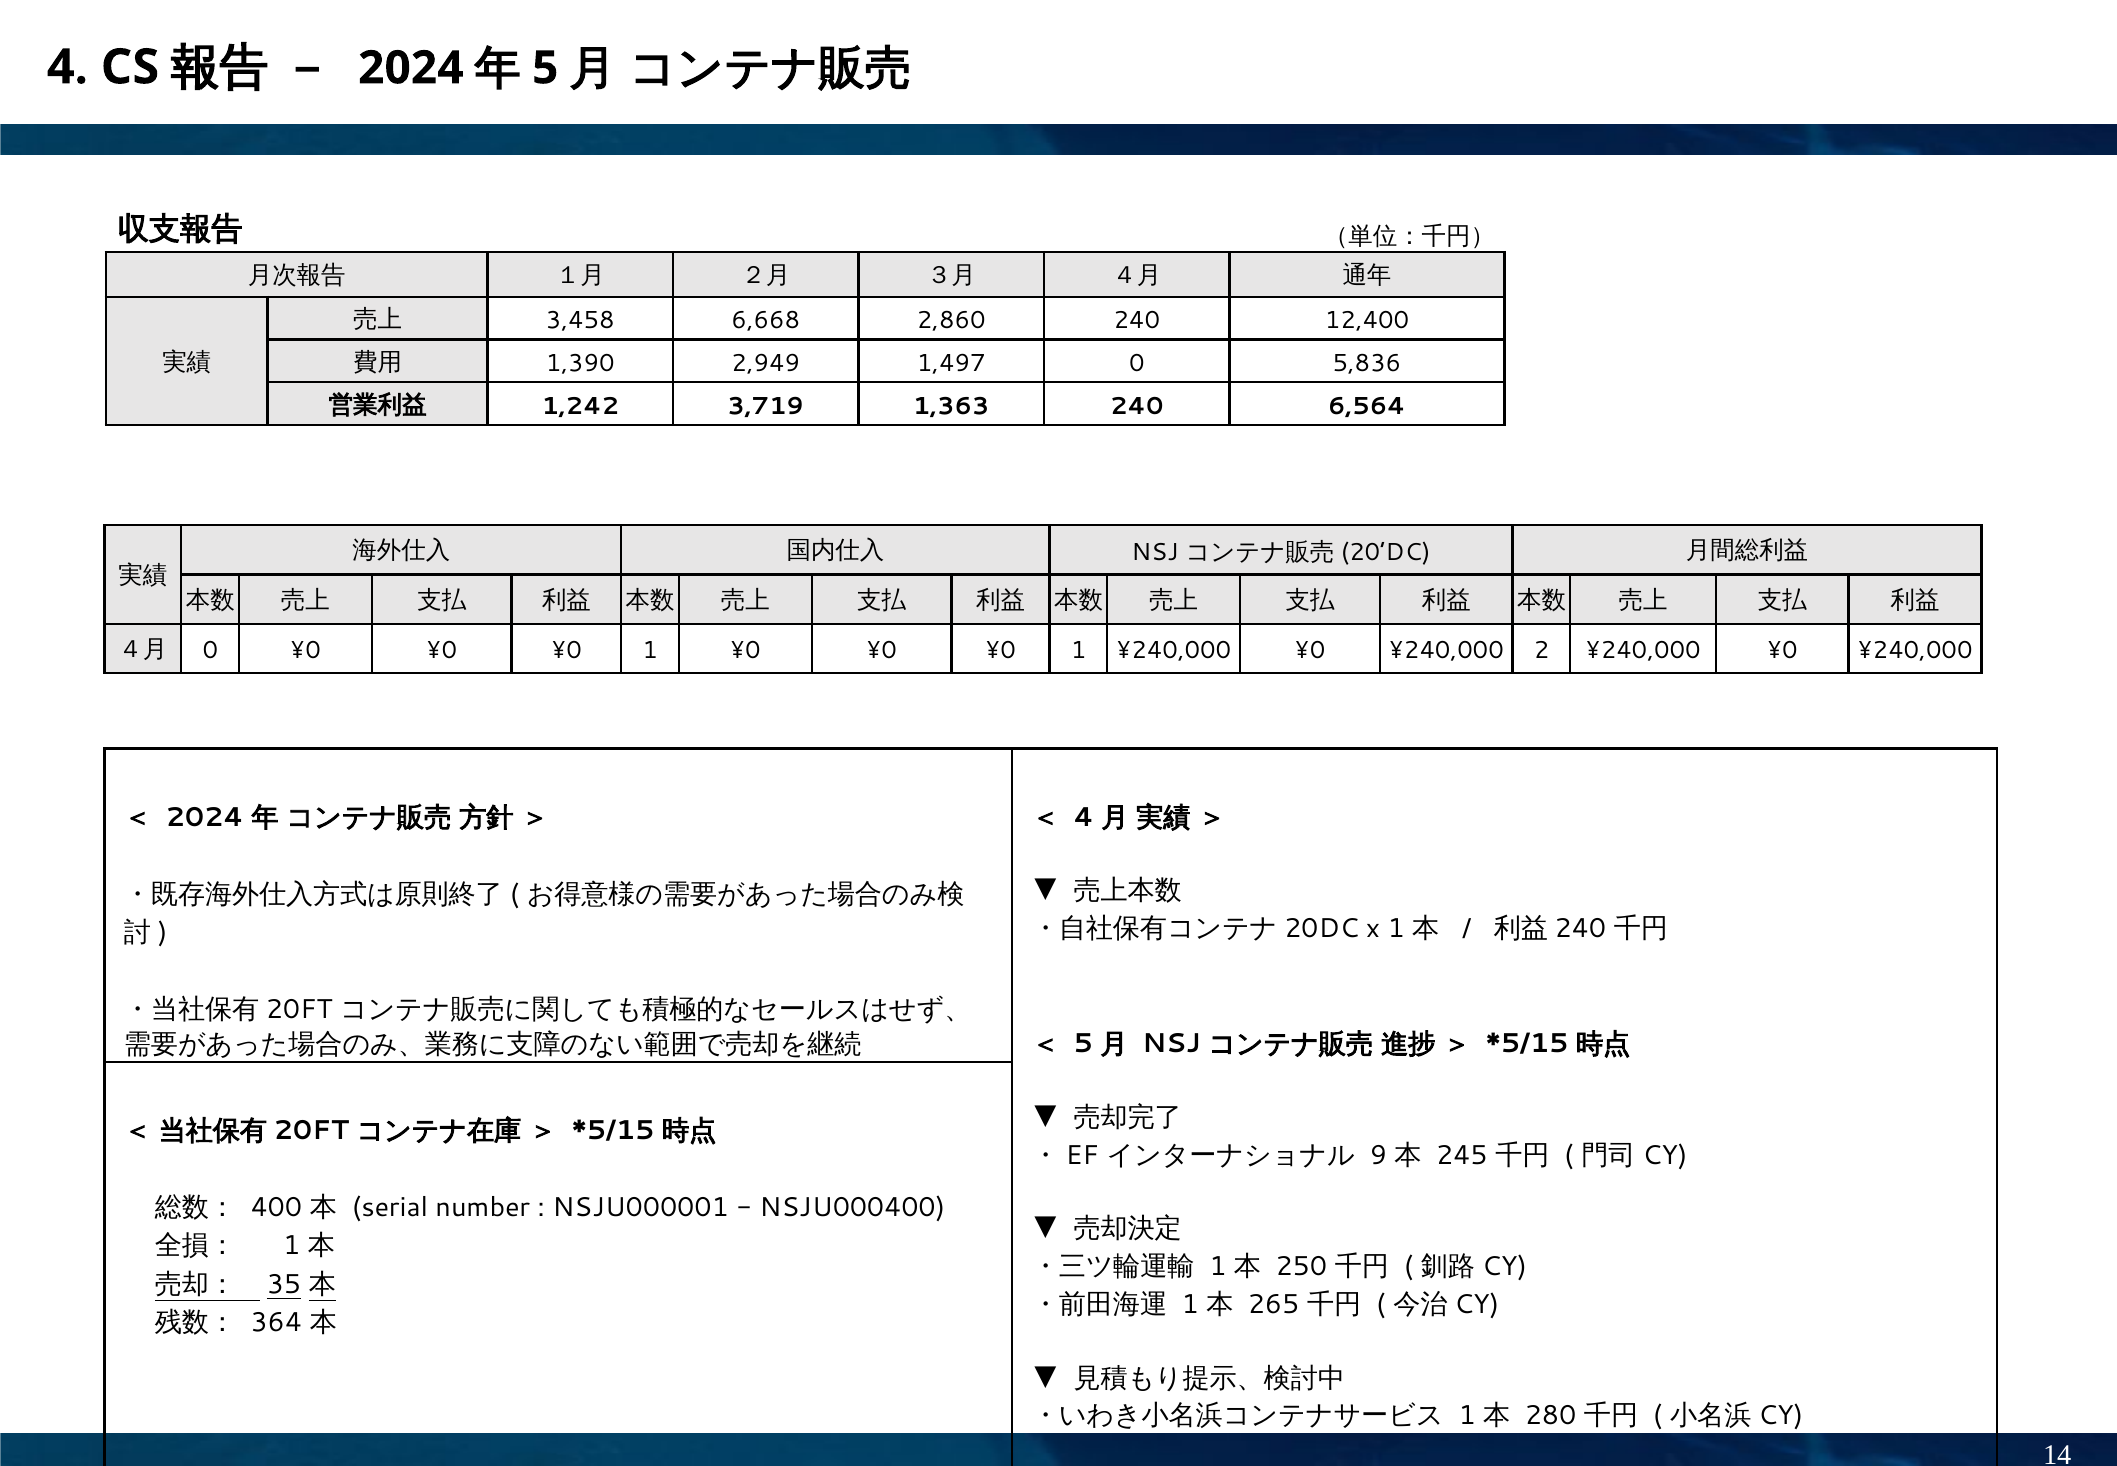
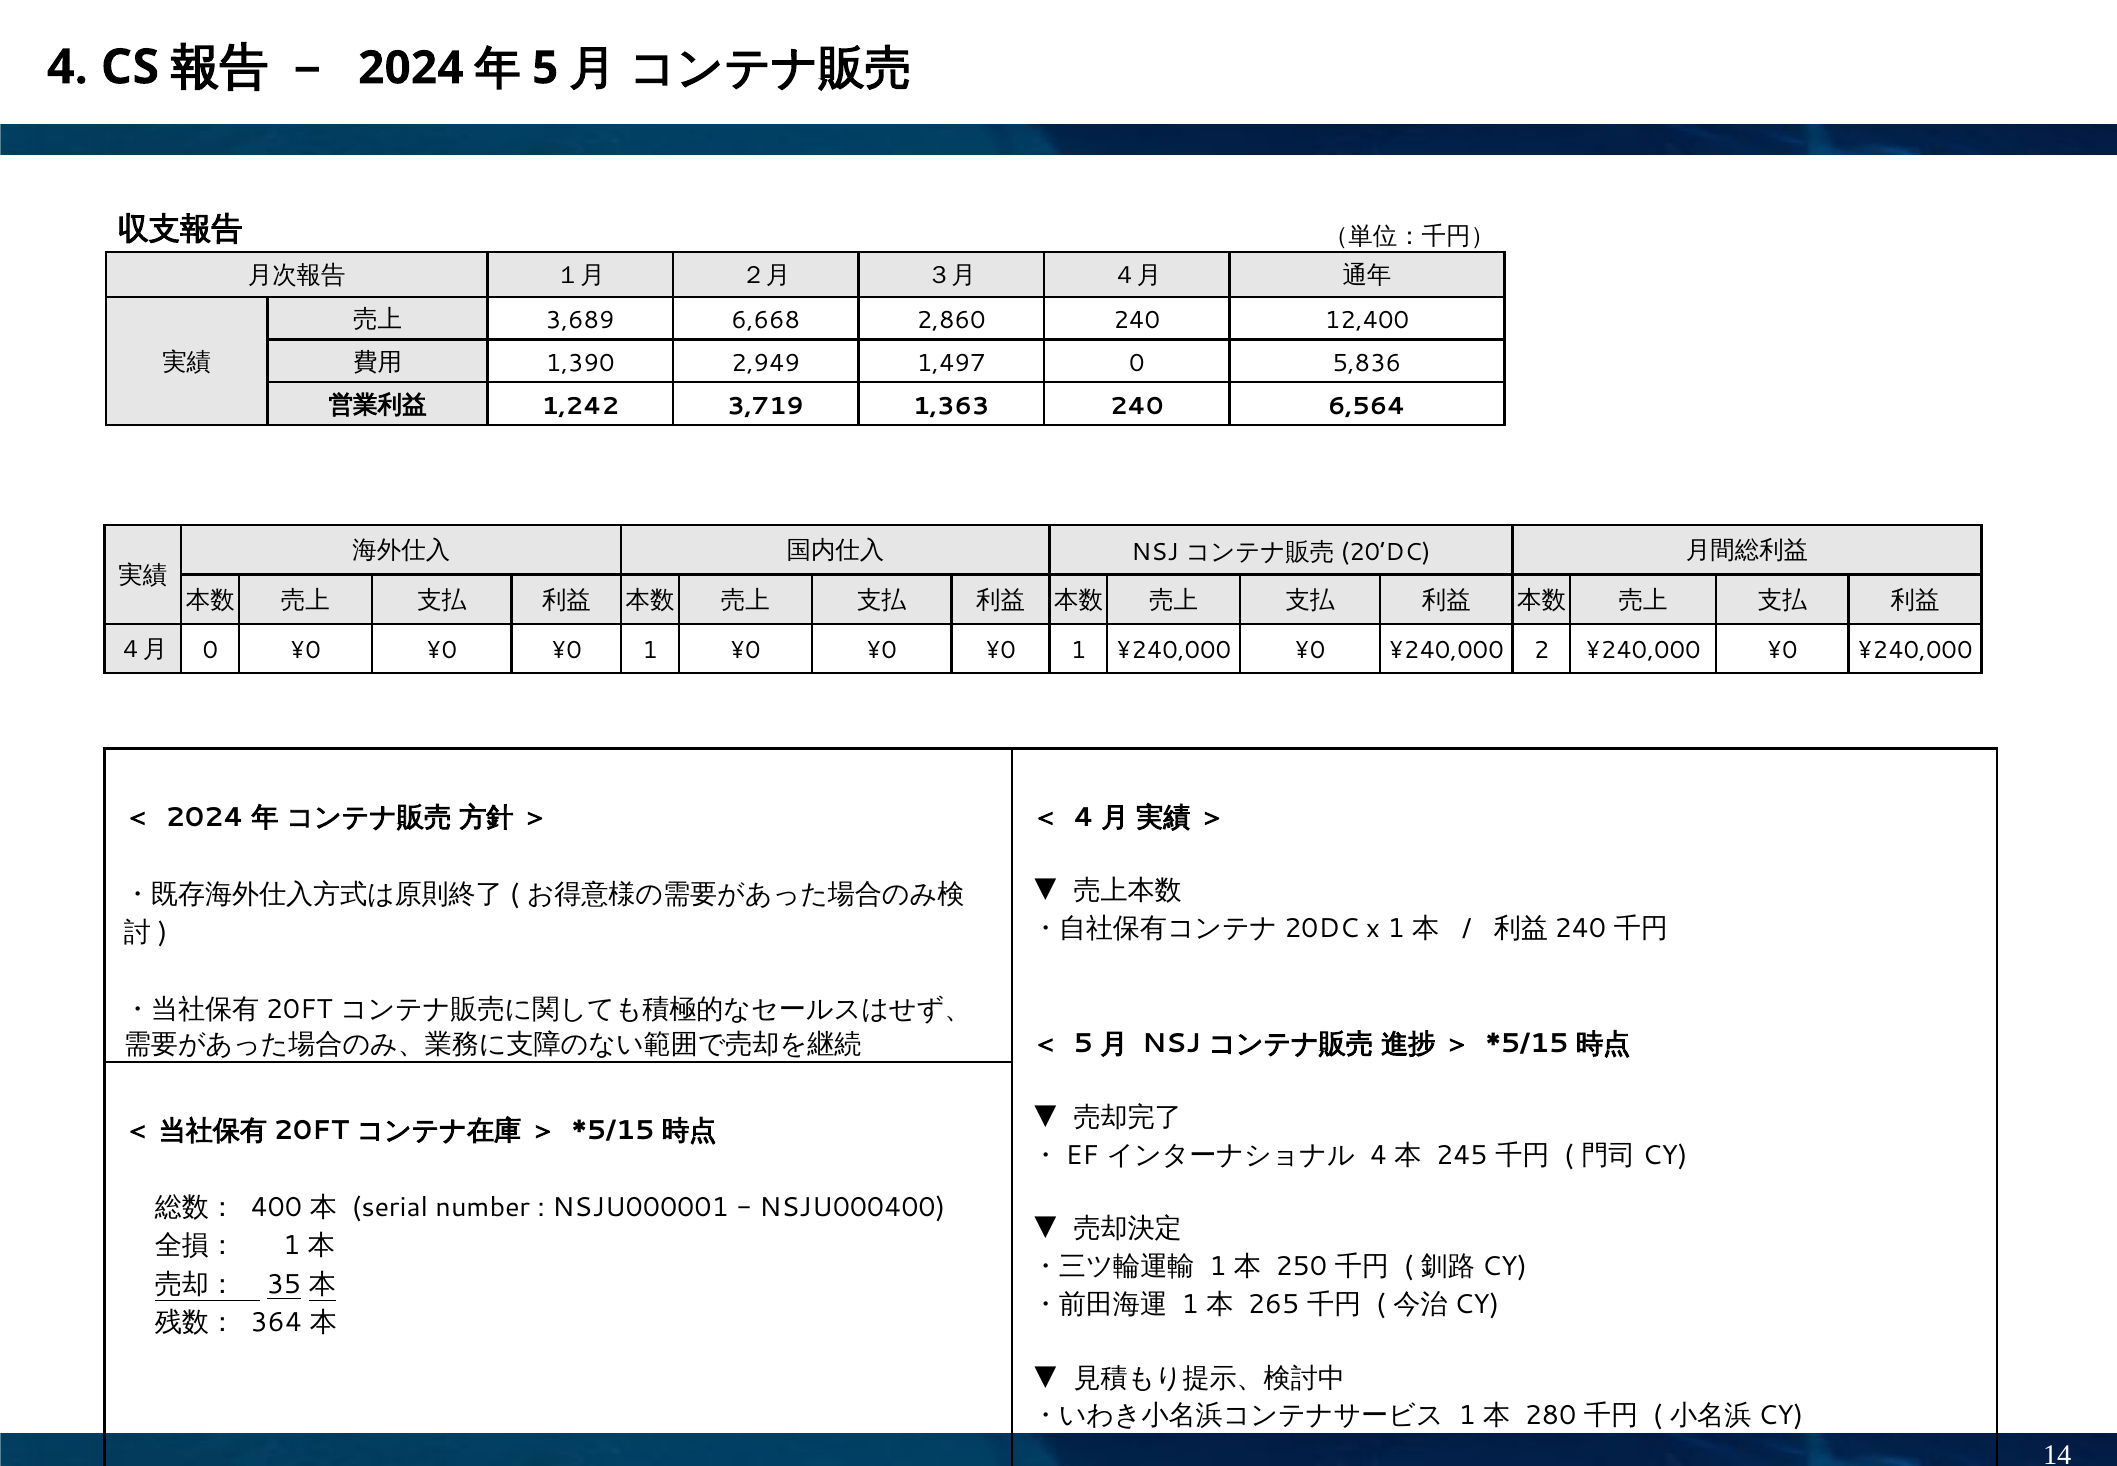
3,458: 3,458 -> 3,689 (580, 321)
9: 9 -> 4 (1378, 1155)
